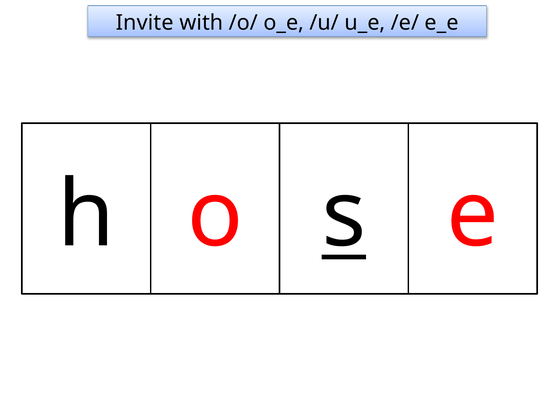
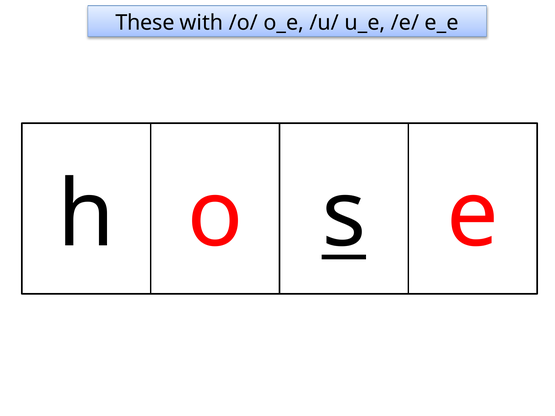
Invite: Invite -> These (145, 23)
